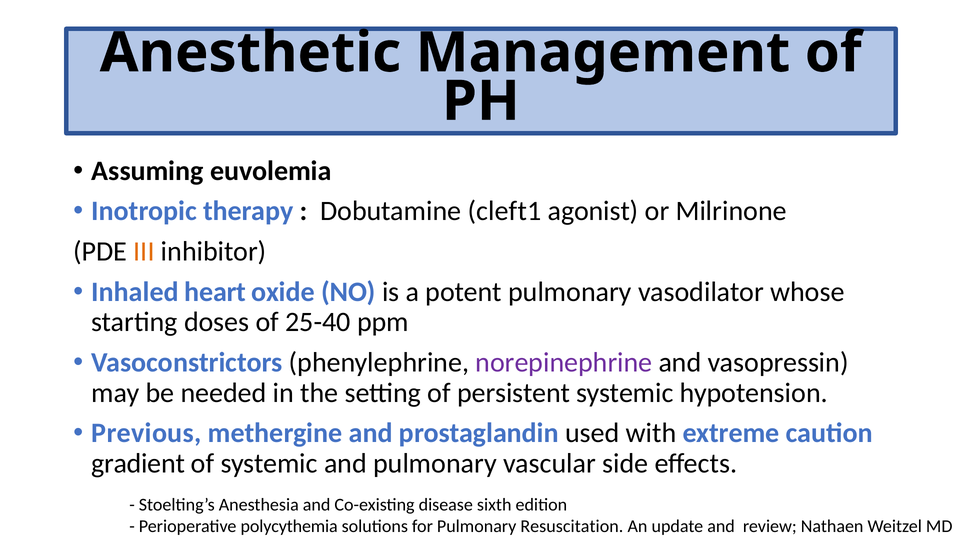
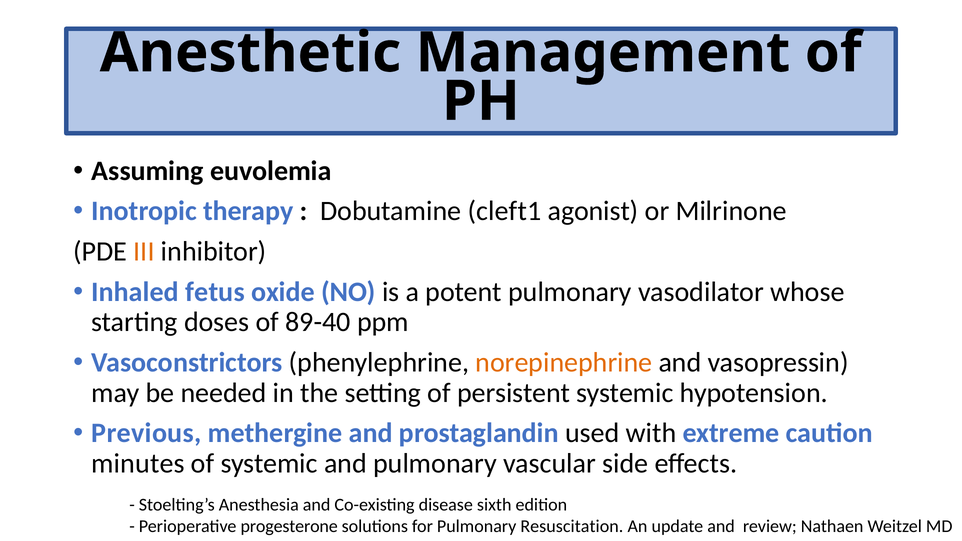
heart: heart -> fetus (215, 292)
25-40: 25-40 -> 89-40 (318, 322)
norepinephrine colour: purple -> orange (564, 363)
gradient: gradient -> minutes (138, 464)
polycythemia: polycythemia -> progesterone (289, 526)
